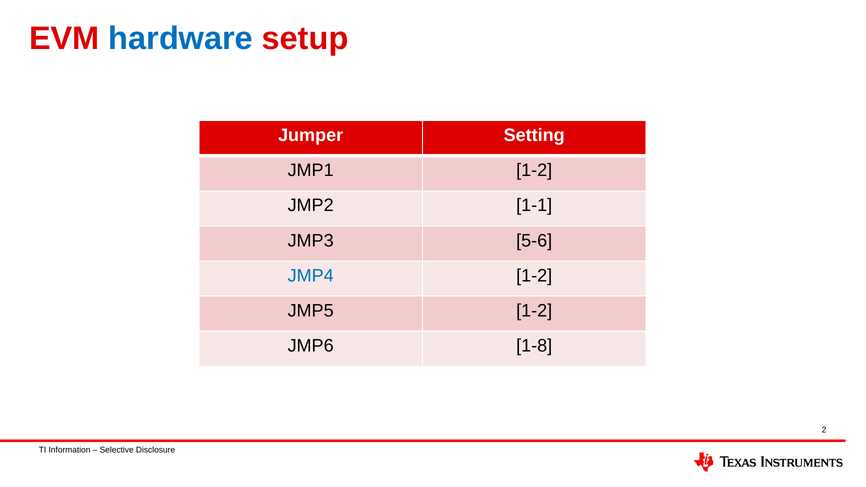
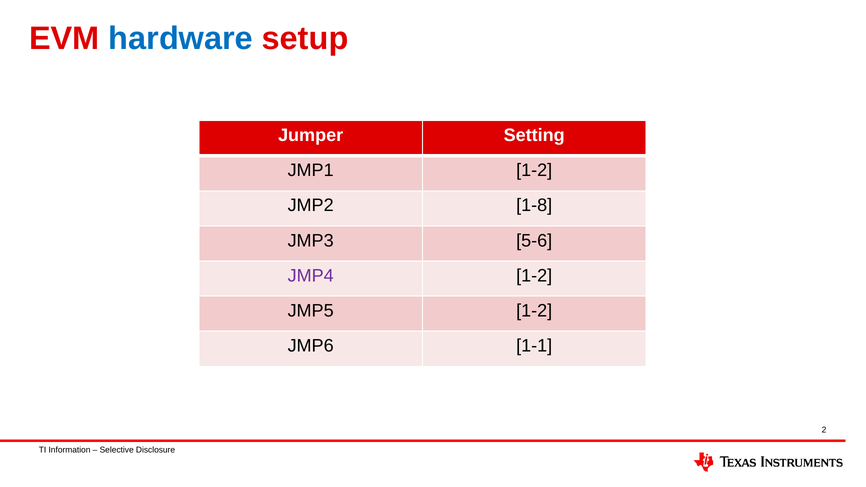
1-1: 1-1 -> 1-8 (534, 206)
JMP4 colour: blue -> purple (311, 276)
1-8: 1-8 -> 1-1 (534, 346)
